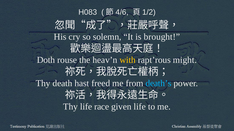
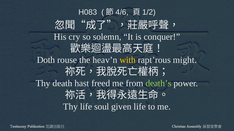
brought: brought -> conquer (162, 37)
death’s colour: light blue -> light green (158, 84)
race: race -> soul (102, 107)
